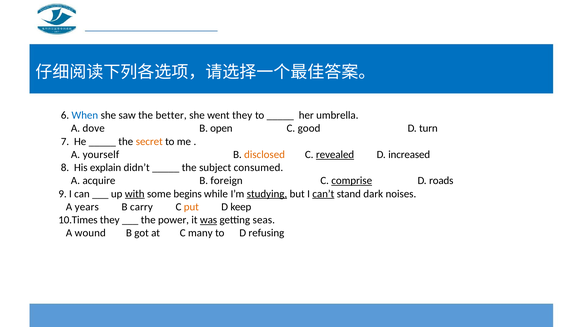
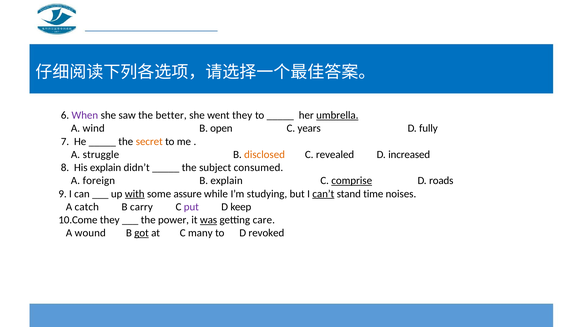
When colour: blue -> purple (85, 115)
umbrella underline: none -> present (337, 115)
dove: dove -> wind (94, 129)
good: good -> years (309, 129)
turn: turn -> fully (428, 129)
yourself: yourself -> struggle (101, 155)
revealed underline: present -> none (335, 155)
acquire: acquire -> foreign (99, 181)
B foreign: foreign -> explain (227, 181)
begins: begins -> assure (188, 194)
studying underline: present -> none (267, 194)
dark: dark -> time (373, 194)
years: years -> catch (87, 207)
put colour: orange -> purple (191, 207)
10.Times: 10.Times -> 10.Come (78, 220)
seas: seas -> care (264, 220)
got underline: none -> present (142, 233)
refusing: refusing -> revoked (266, 233)
